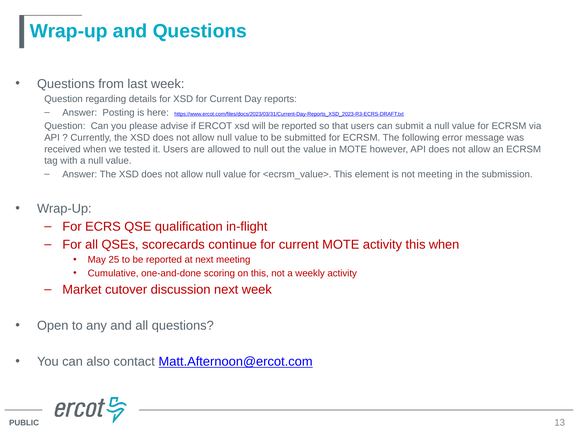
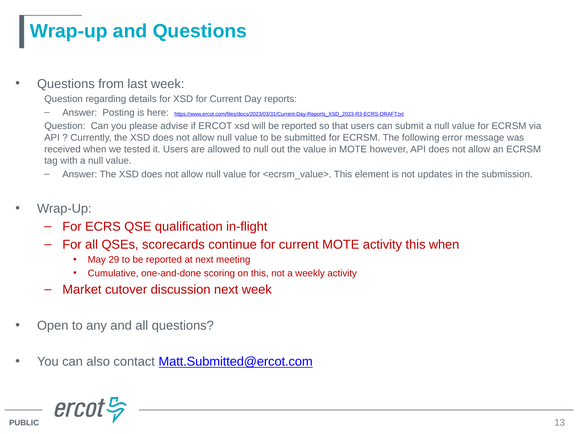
not meeting: meeting -> updates (435, 174)
25: 25 -> 29 (114, 260)
Matt.Afternoon@ercot.com: Matt.Afternoon@ercot.com -> Matt.Submitted@ercot.com (236, 362)
